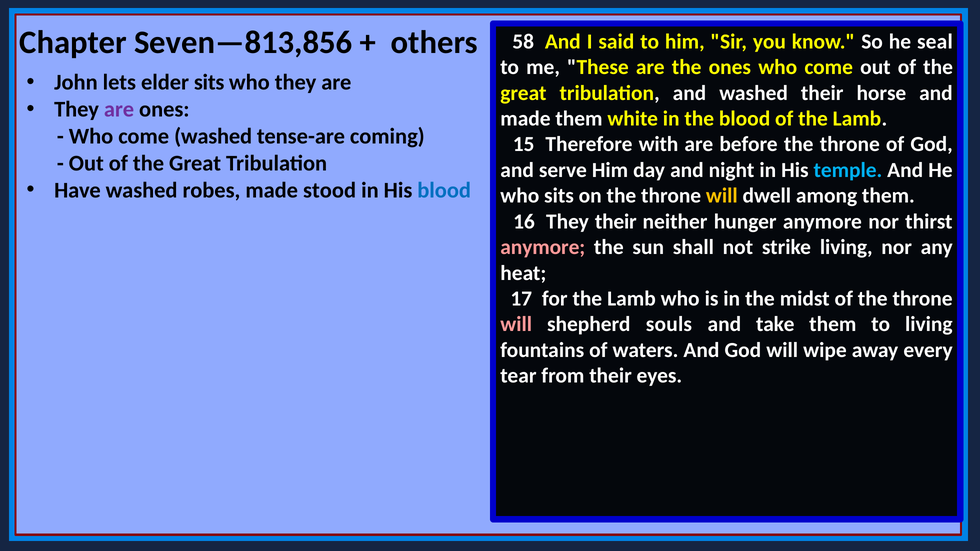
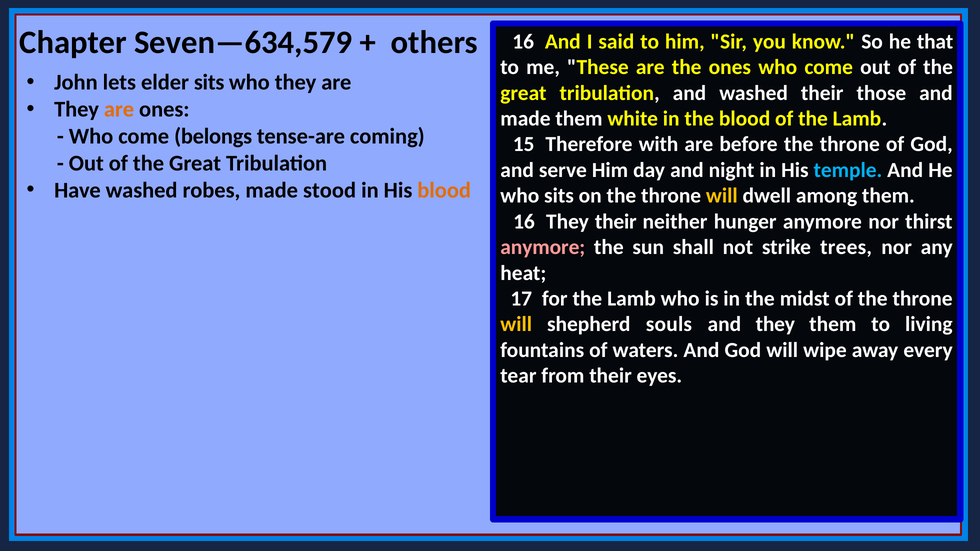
Seven—813,856: Seven—813,856 -> Seven—634,579 (243, 43)
others 58: 58 -> 16 (523, 42)
seal: seal -> that (935, 42)
horse: horse -> those (881, 93)
are colour: purple -> orange (119, 109)
come washed: washed -> belongs (213, 136)
blood colour: blue -> orange (444, 190)
strike living: living -> trees (846, 247)
will colour: pink -> yellow (516, 325)
and take: take -> they (775, 325)
